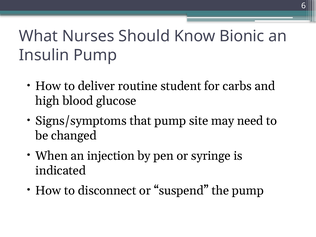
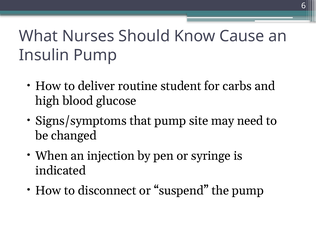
Bionic: Bionic -> Cause (242, 36)
